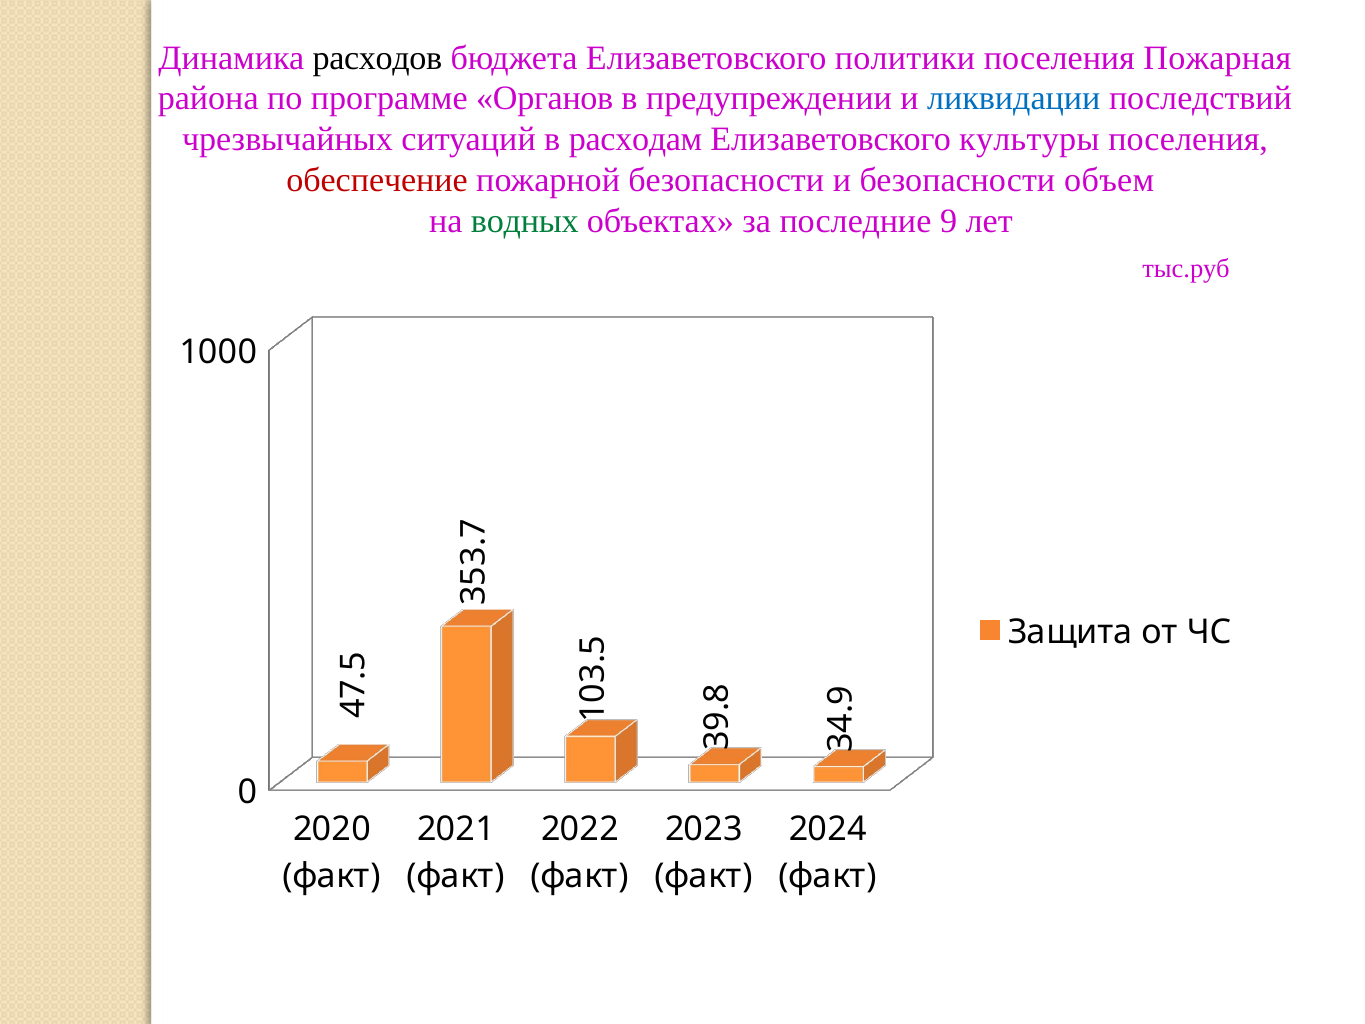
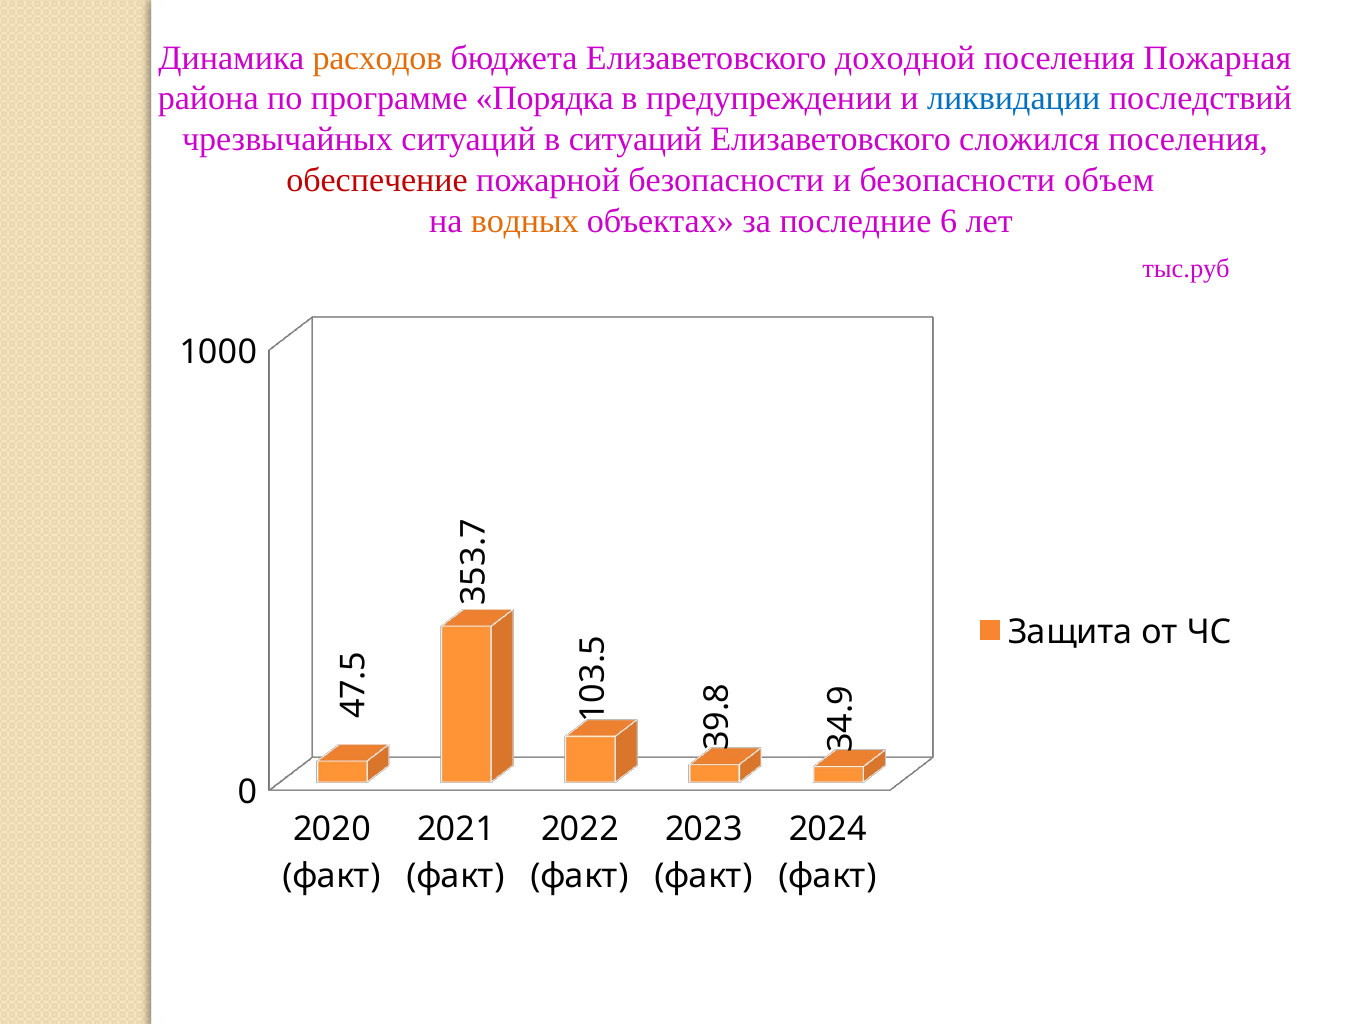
расходов colour: black -> orange (377, 58)
политики: политики -> доходной (905, 58)
Органов: Органов -> Порядка (545, 99)
в расходам: расходам -> ситуаций (636, 140)
культуры: культуры -> сложился (1029, 140)
водных colour: green -> orange (525, 222)
последние 9: 9 -> 6 (949, 222)
